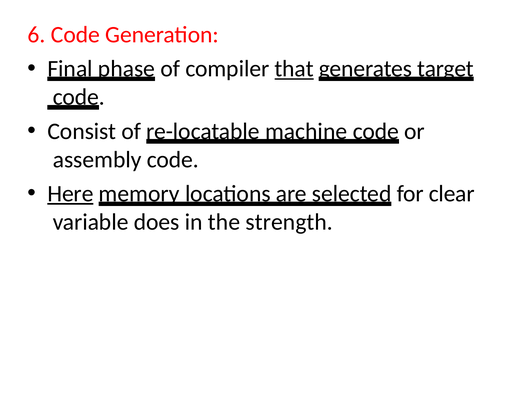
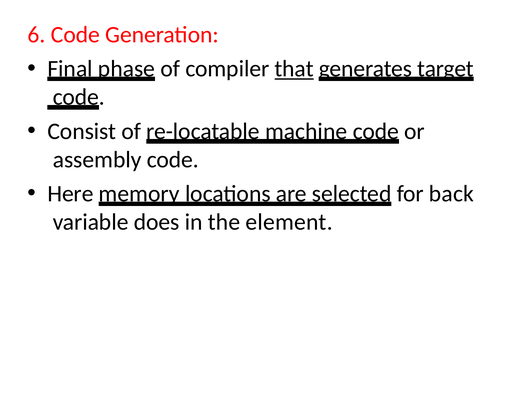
Here underline: present -> none (70, 194)
clear: clear -> back (451, 194)
strength: strength -> element (289, 222)
